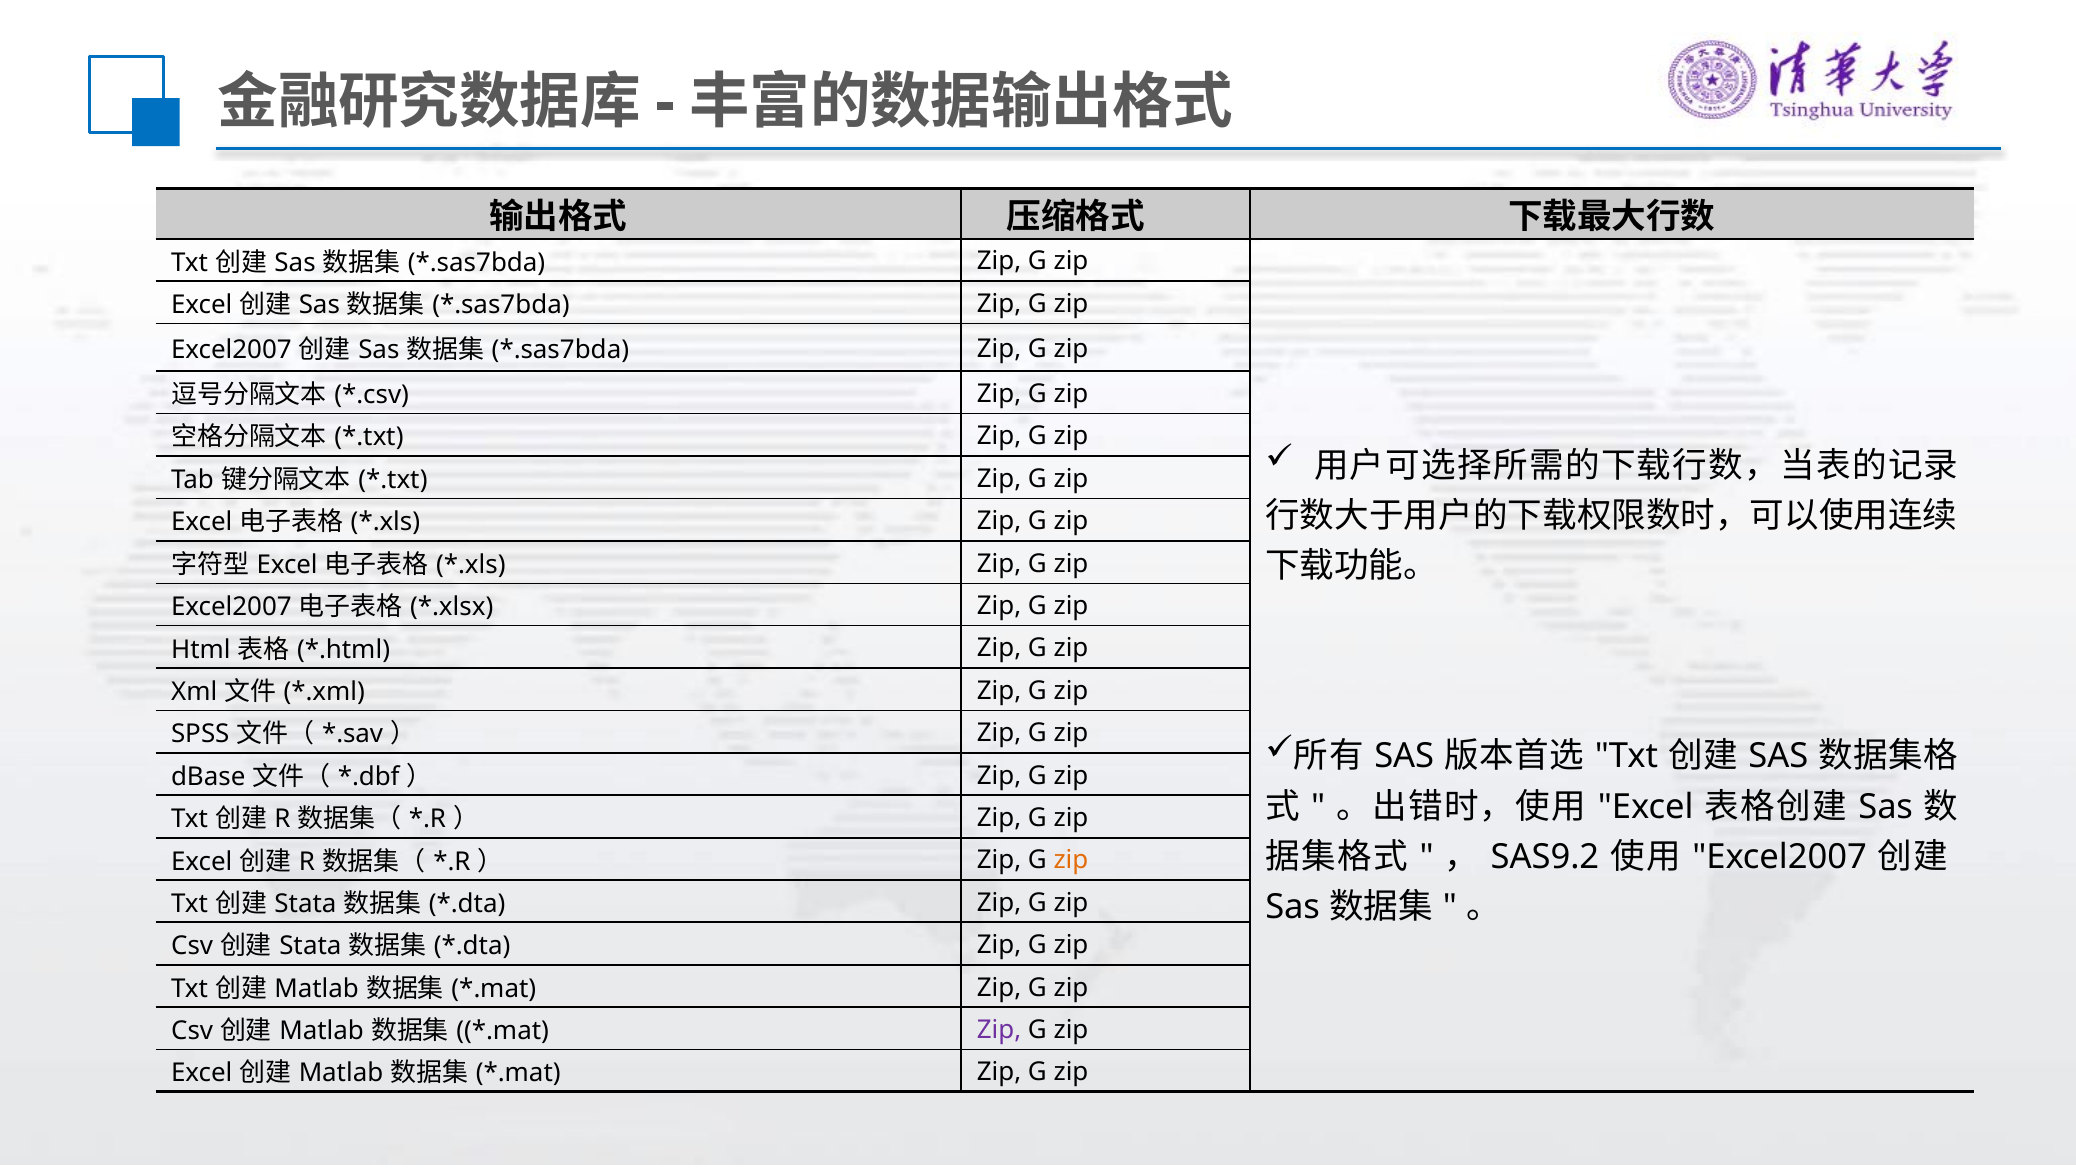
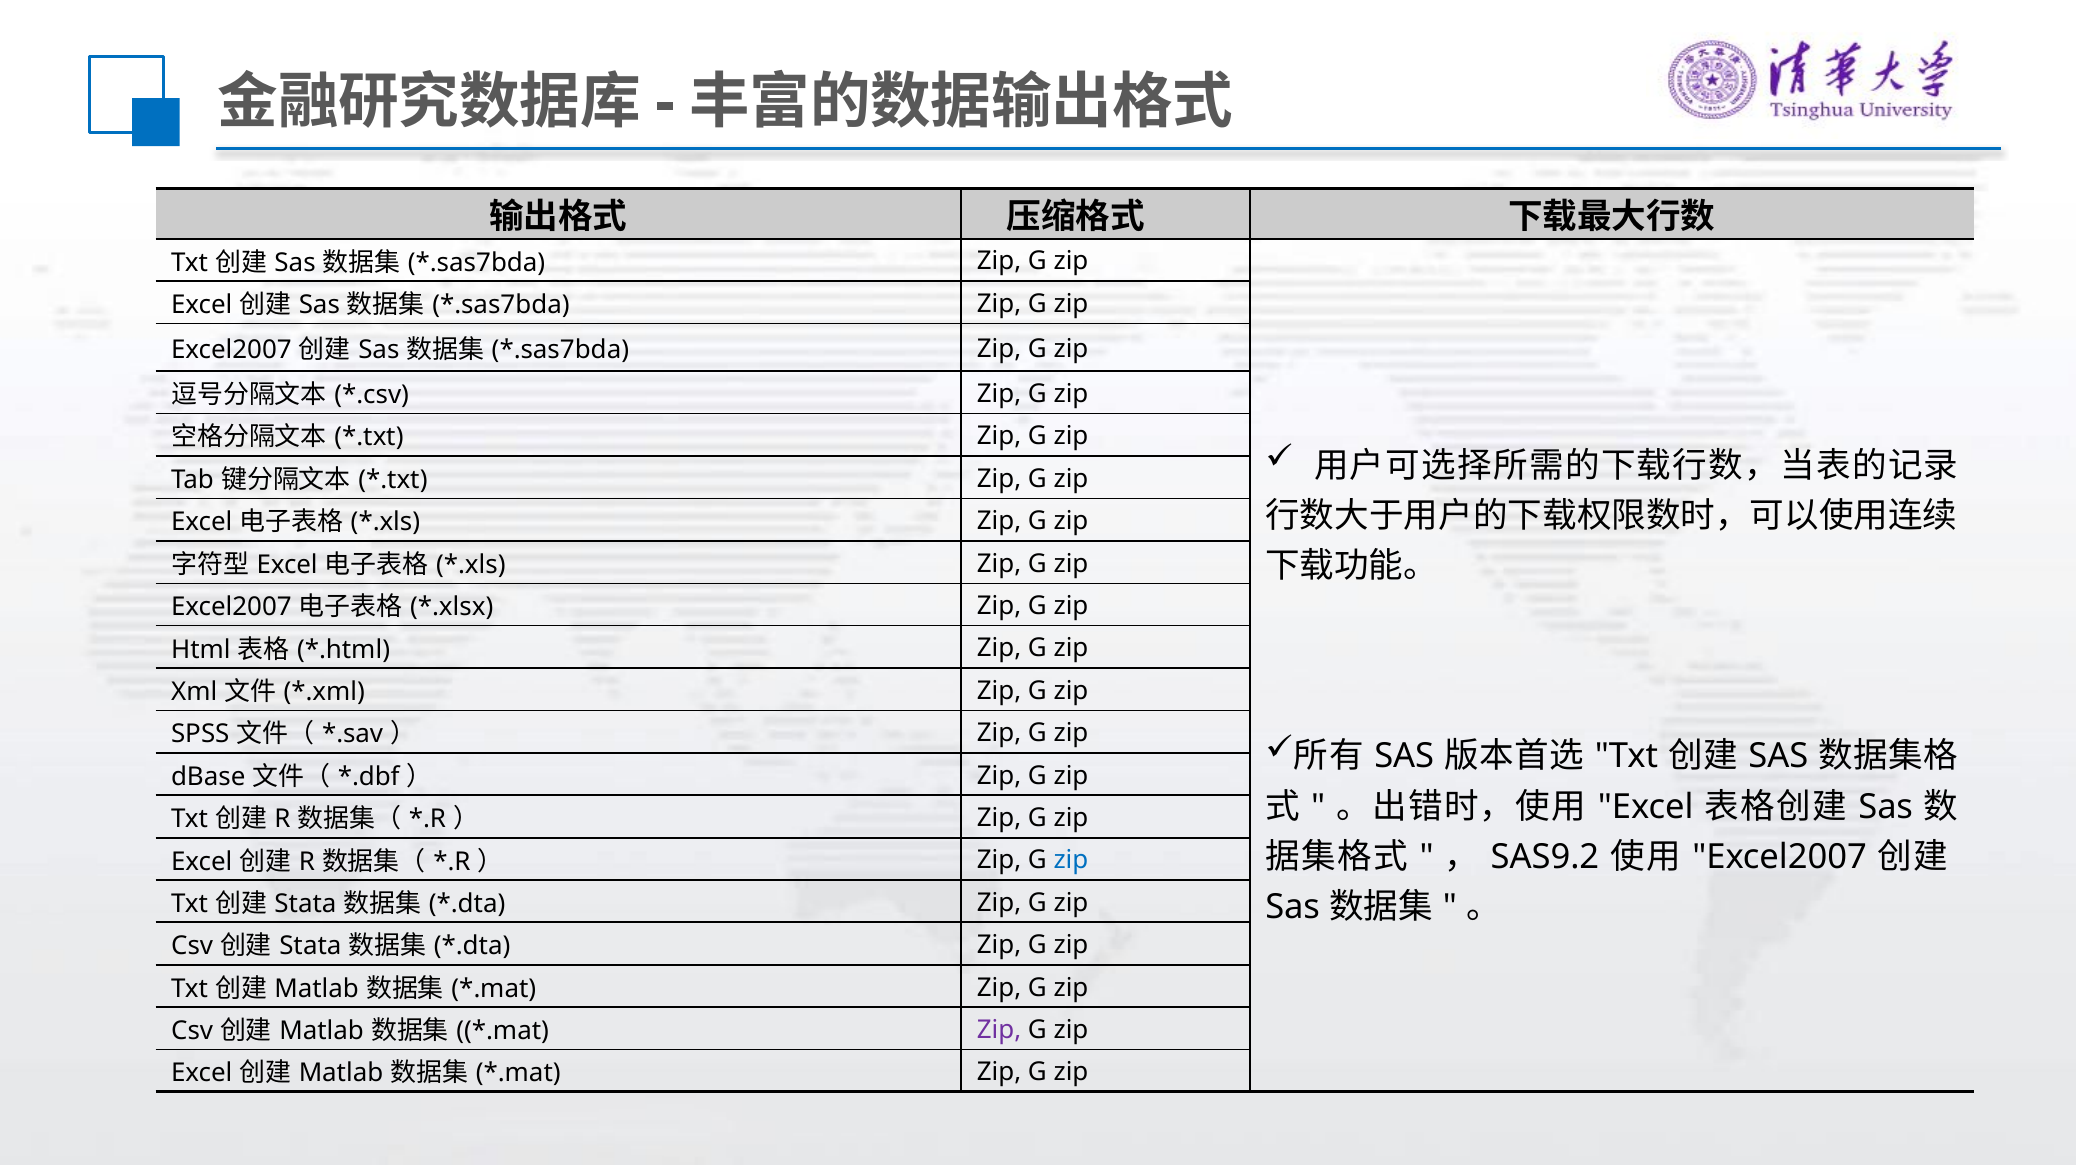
zip colour: orange -> blue (1071, 860)
